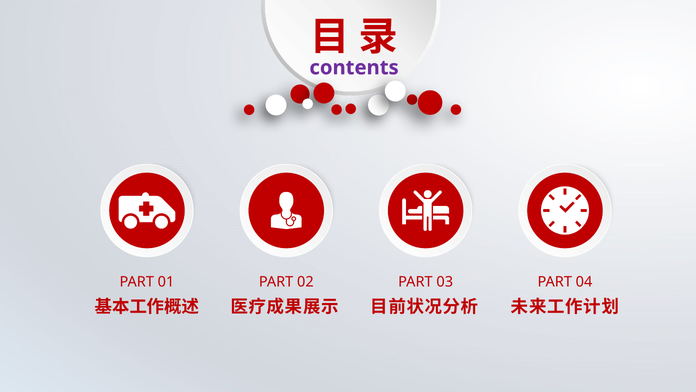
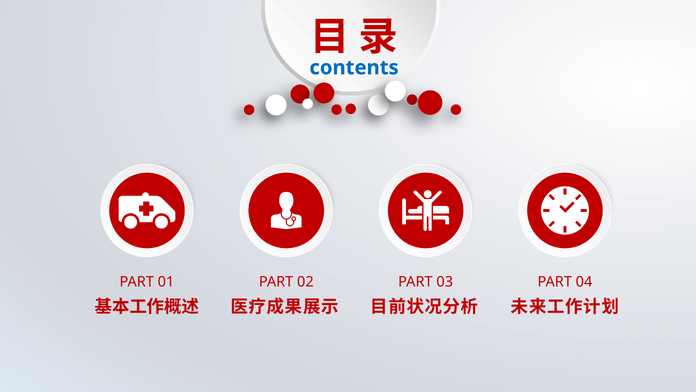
contents colour: purple -> blue (354, 68)
